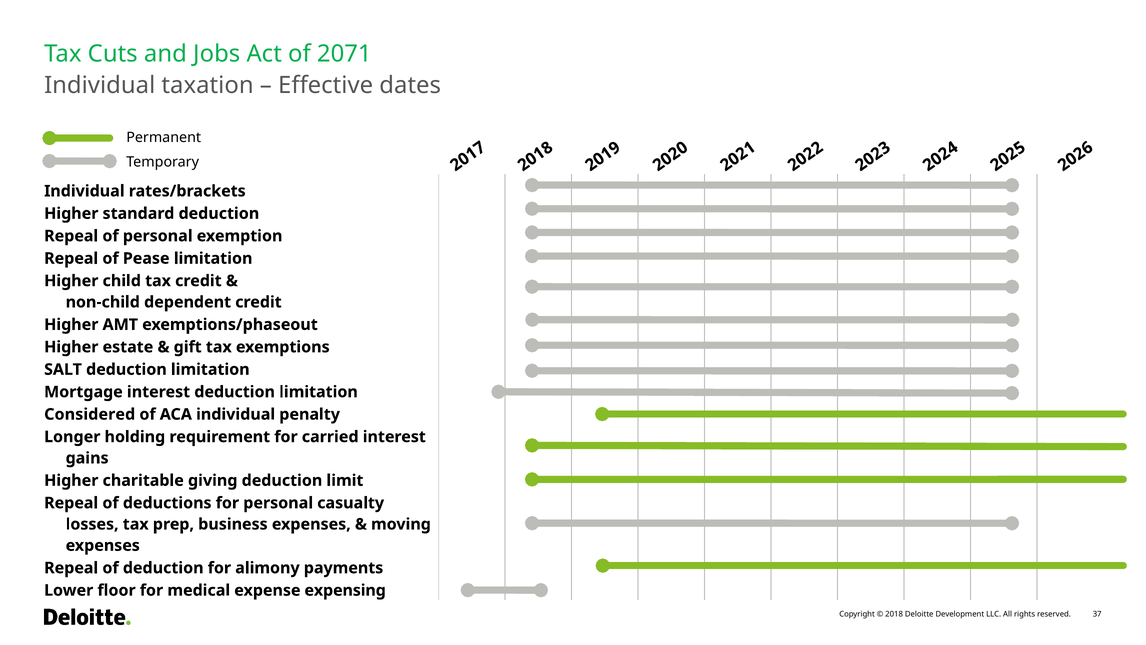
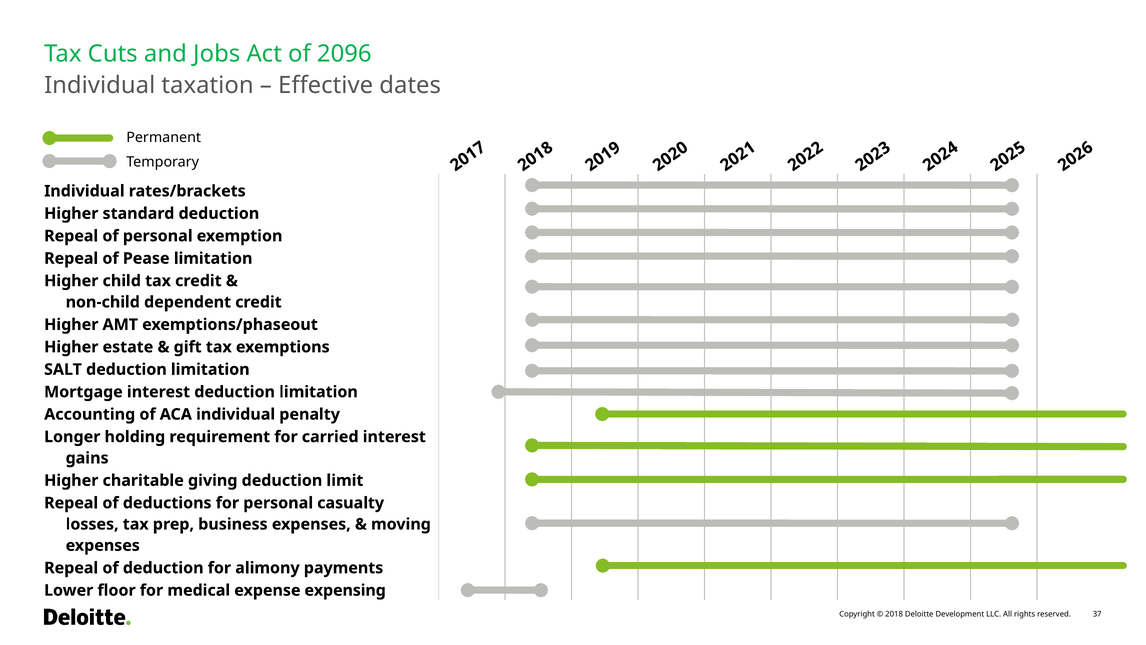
2071: 2071 -> 2096 (344, 54)
Considered: Considered -> Accounting (90, 414)
